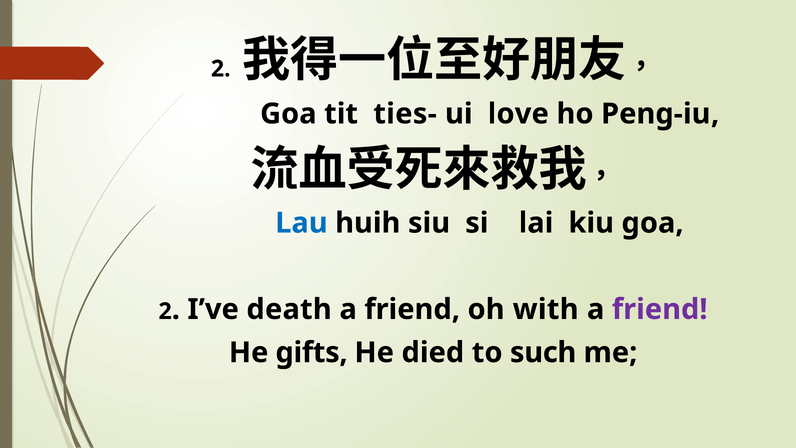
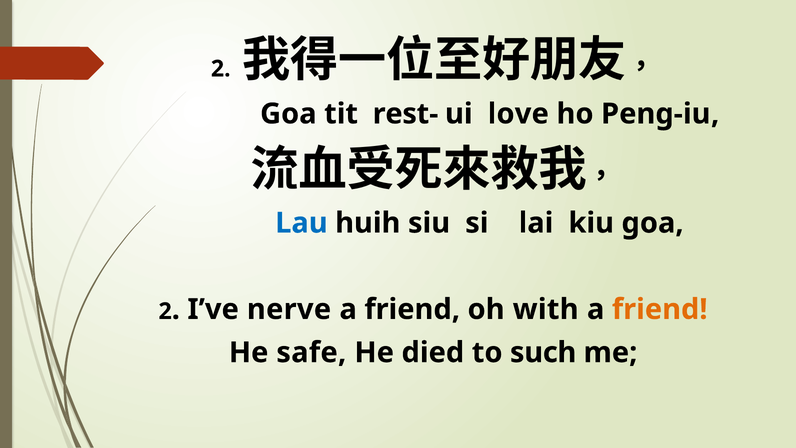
ties-: ties- -> rest- (405, 114)
death: death -> nerve (289, 309)
friend colour: purple -> orange (660, 309)
gifts: gifts -> safe (311, 352)
